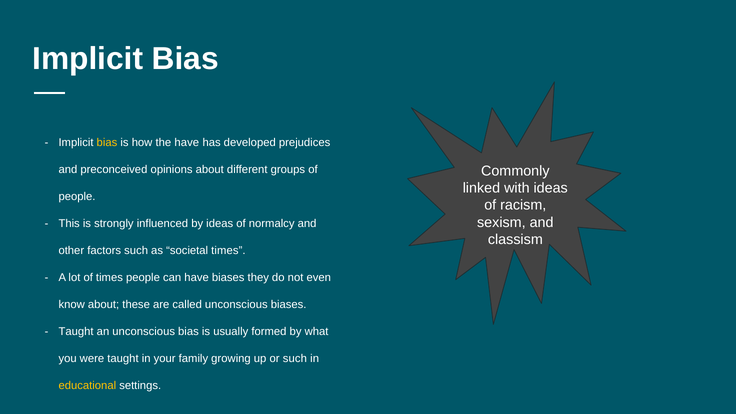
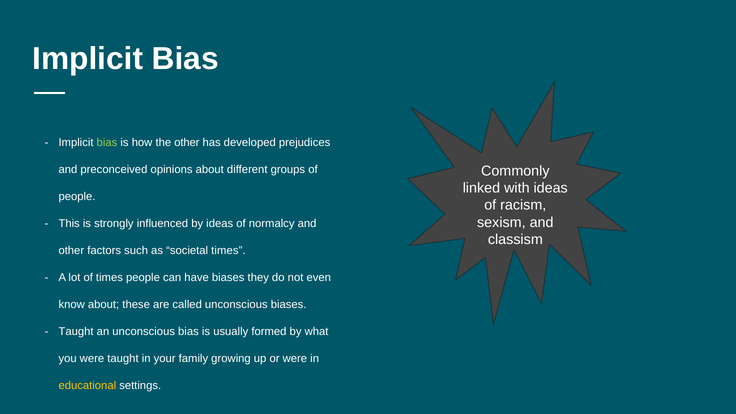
bias colour: yellow -> light green (107, 143)
the have: have -> other (187, 143)
or such: such -> were (295, 359)
